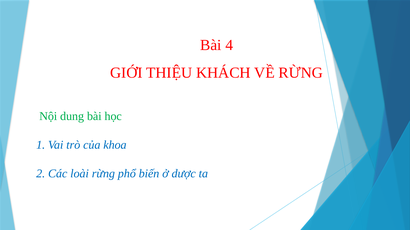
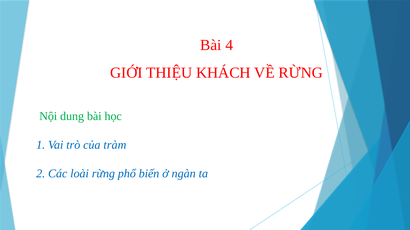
khoa: khoa -> tràm (115, 145)
dược: dược -> ngàn (184, 174)
